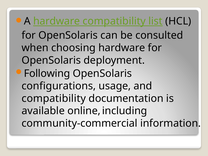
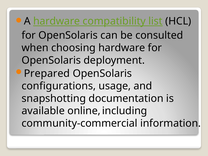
Following: Following -> Prepared (47, 73)
compatibility: compatibility -> snapshotting (54, 98)
